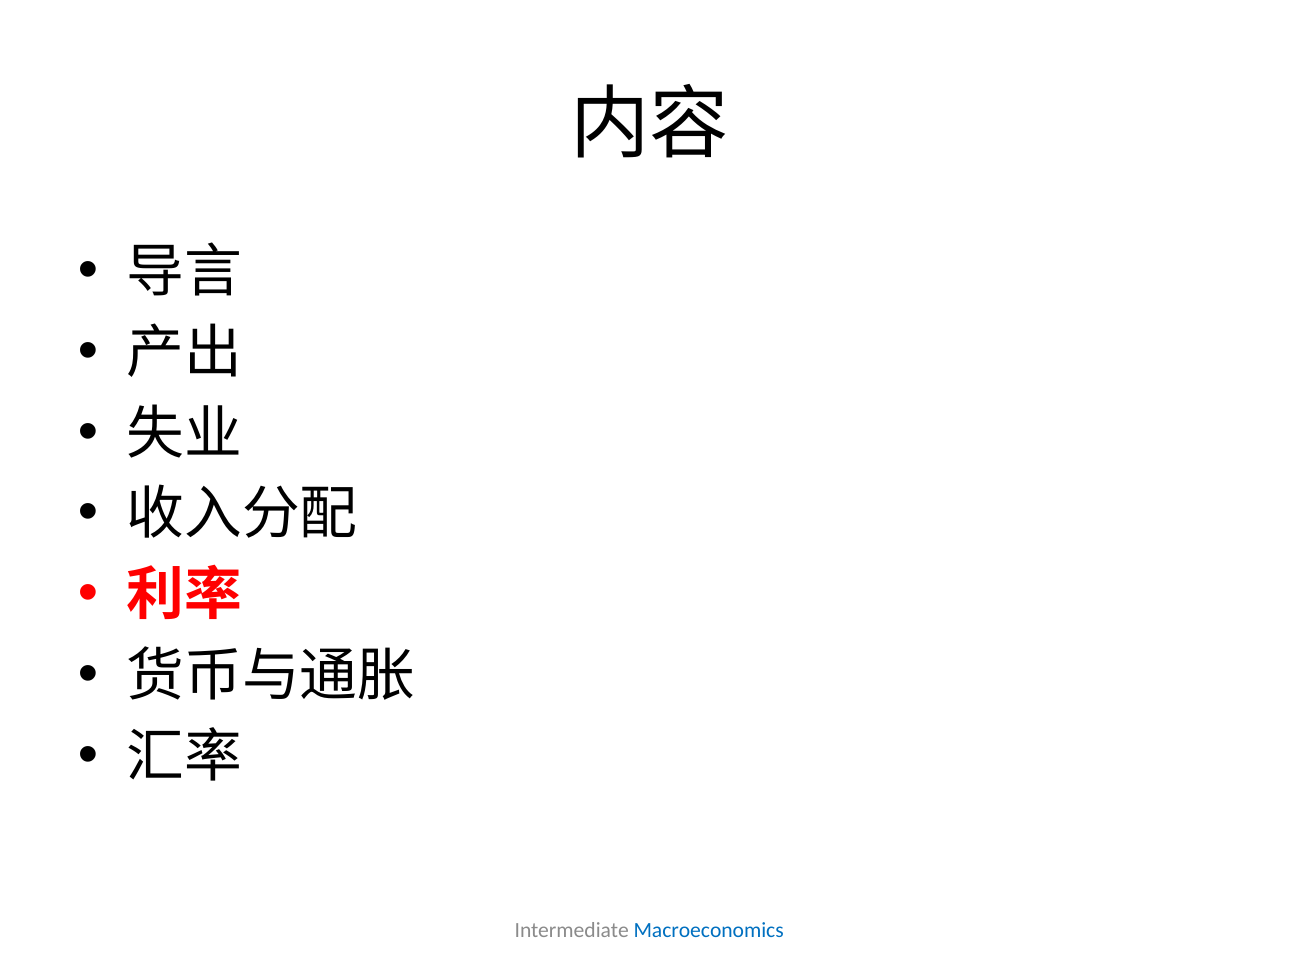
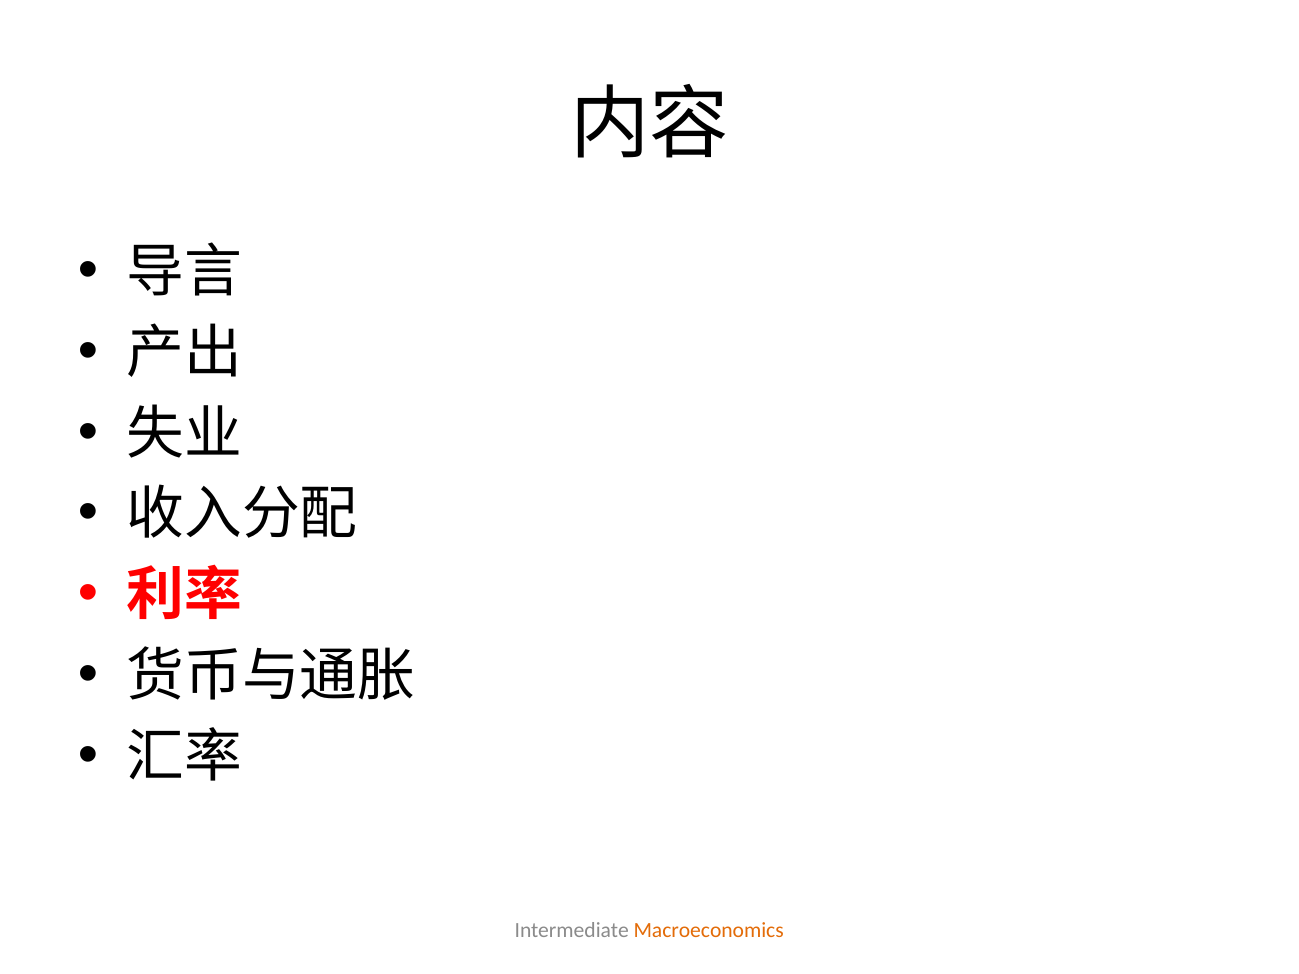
Macroeconomics colour: blue -> orange (709, 930)
